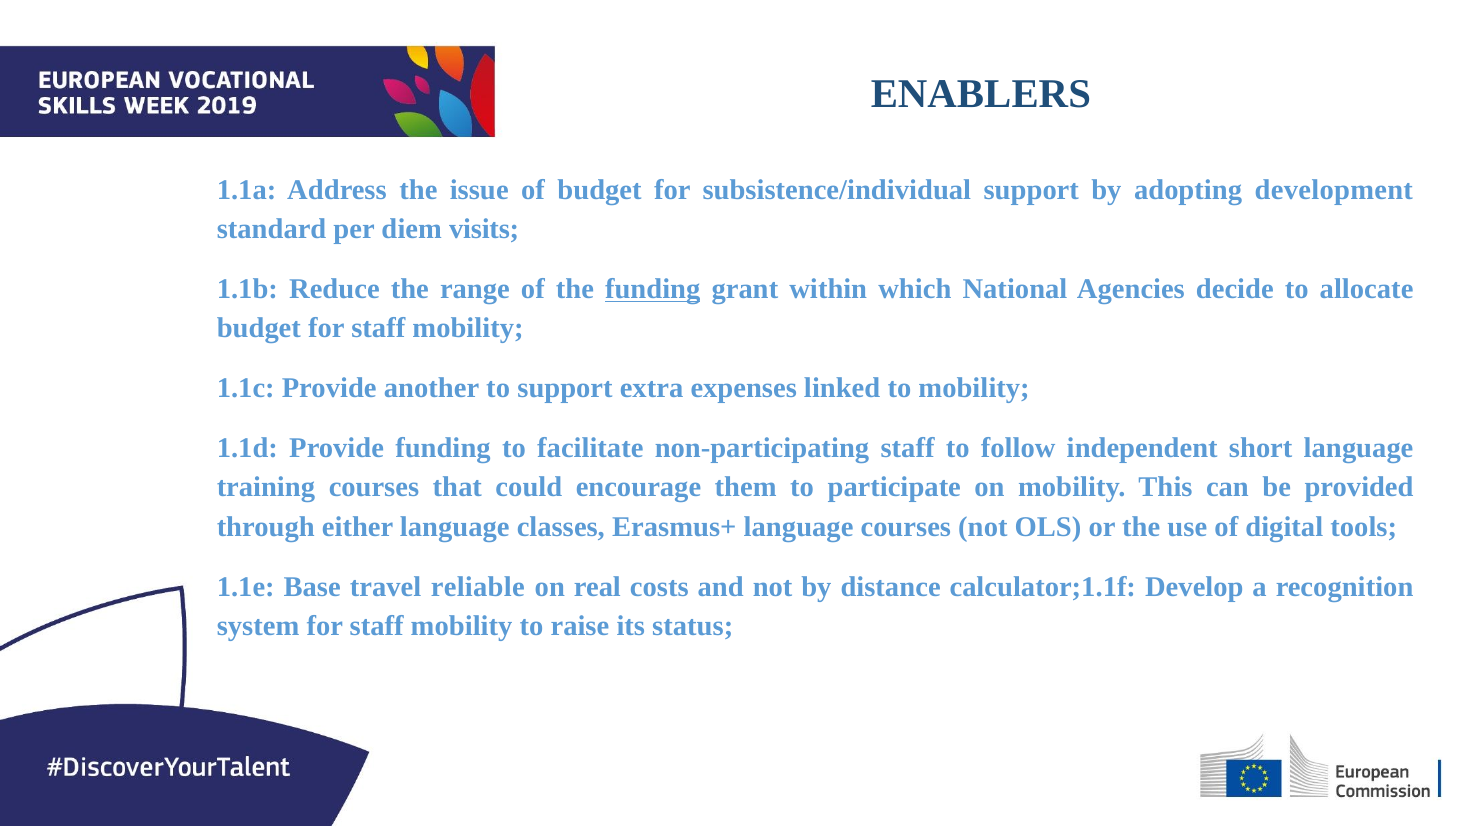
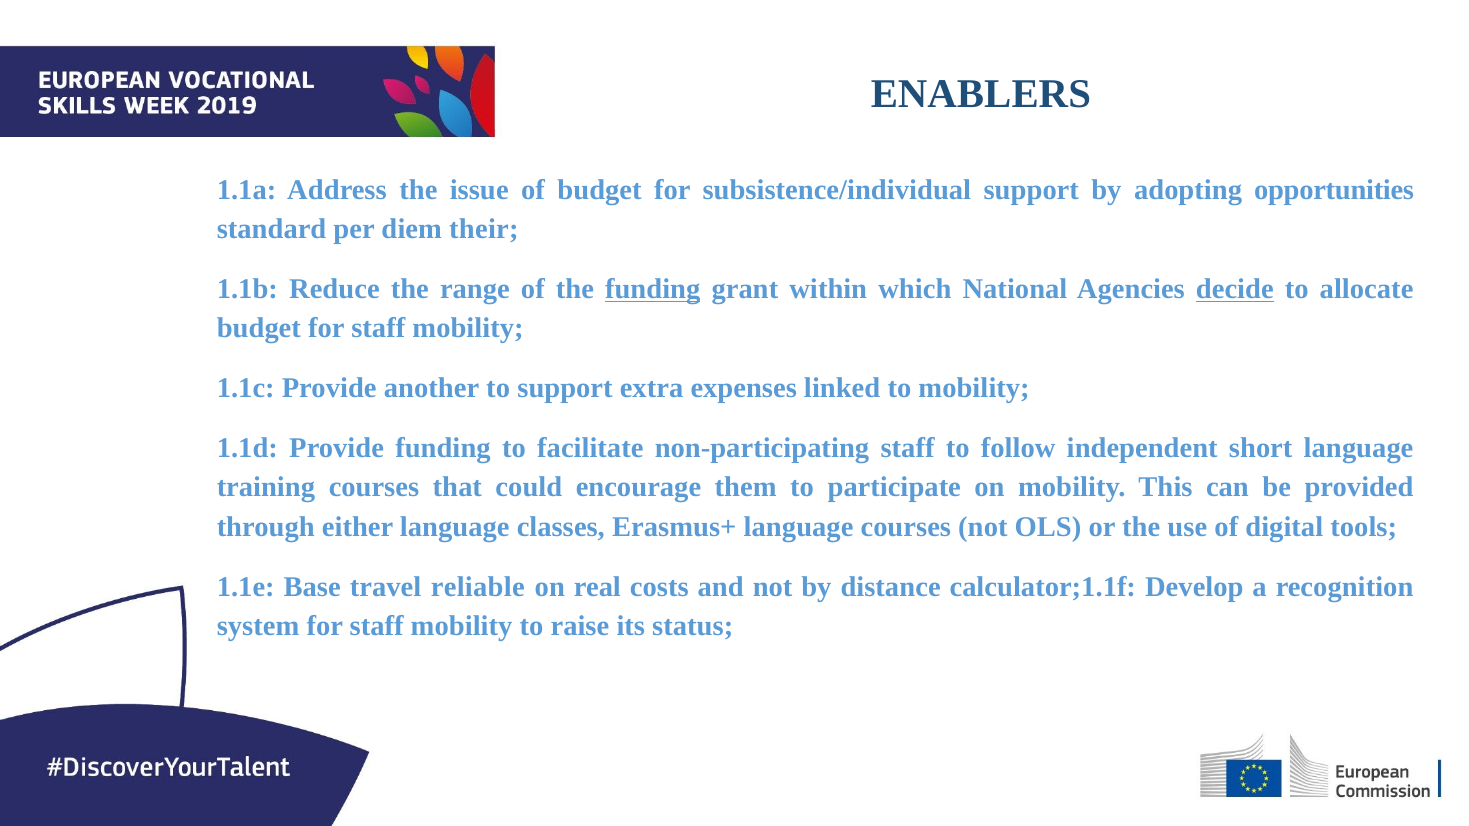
development: development -> opportunities (1334, 190)
visits: visits -> their (484, 229)
decide underline: none -> present (1235, 289)
